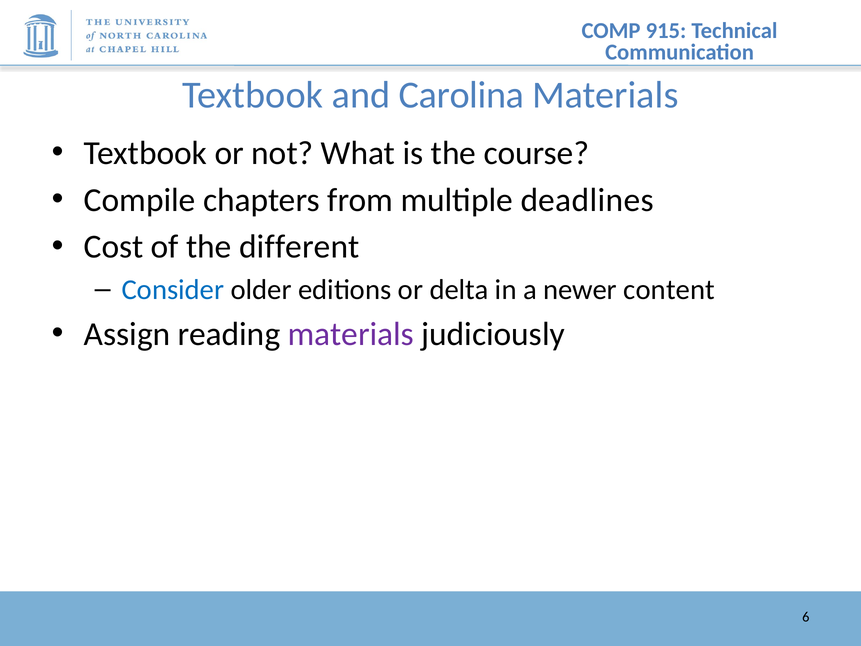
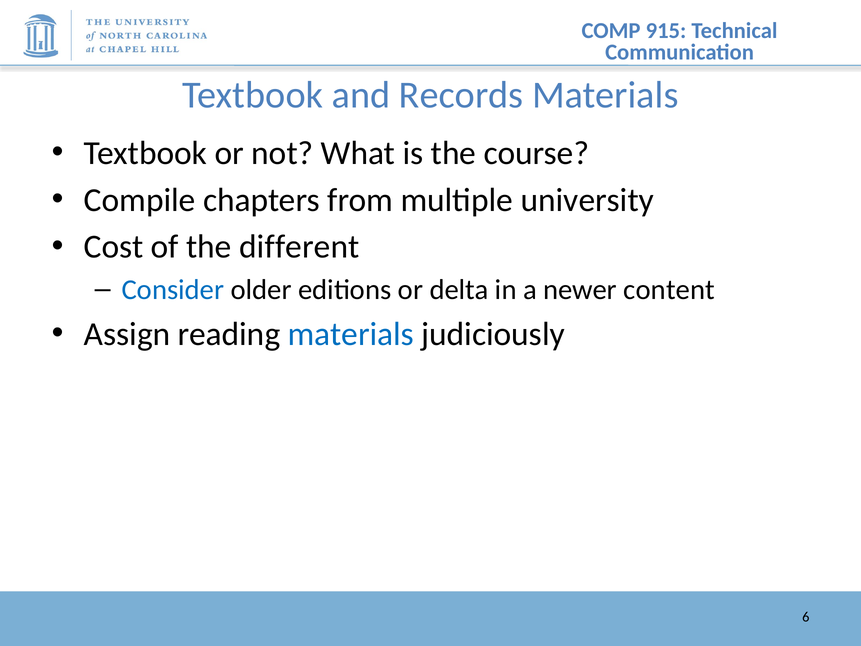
Carolina: Carolina -> Records (461, 95)
deadlines: deadlines -> university (587, 200)
materials colour: purple -> blue (351, 334)
